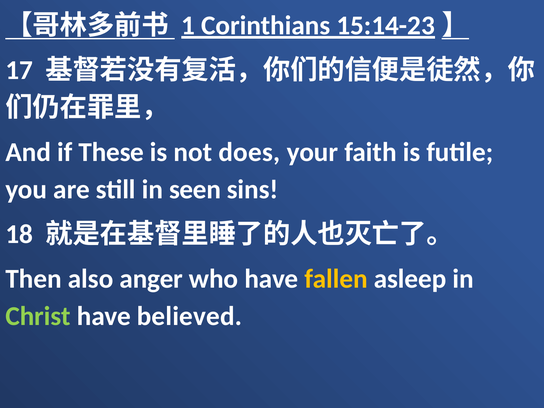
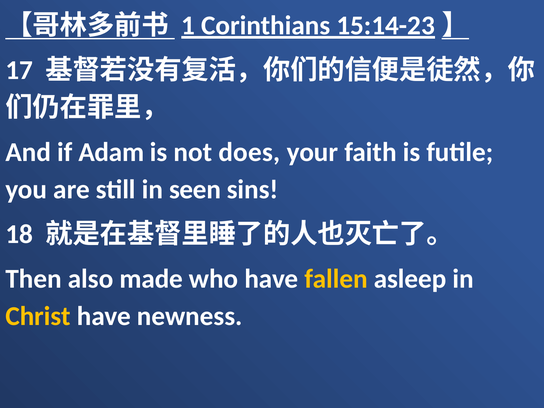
These: These -> Adam (111, 152)
anger: anger -> made (151, 279)
Christ colour: light green -> yellow (38, 316)
believed: believed -> newness (190, 316)
